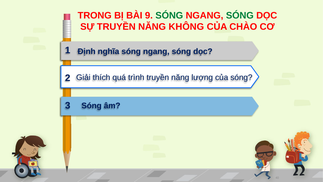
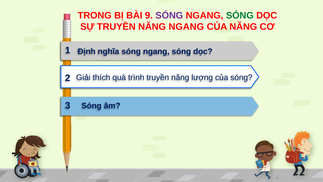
SÓNG colour: green -> purple (169, 16)
NĂNG KHÔNG: KHÔNG -> NGANG (186, 27)
CỦA CHÀO: CHÀO -> NĂNG (243, 27)
